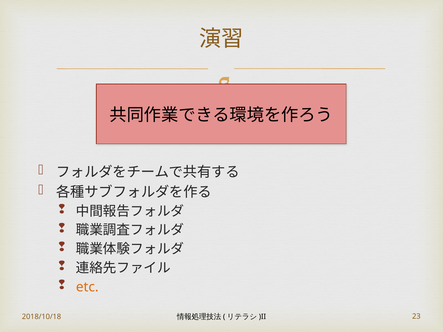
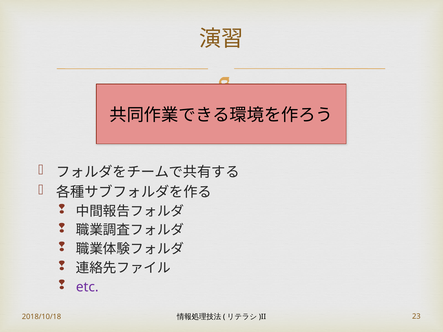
etc colour: orange -> purple (87, 287)
